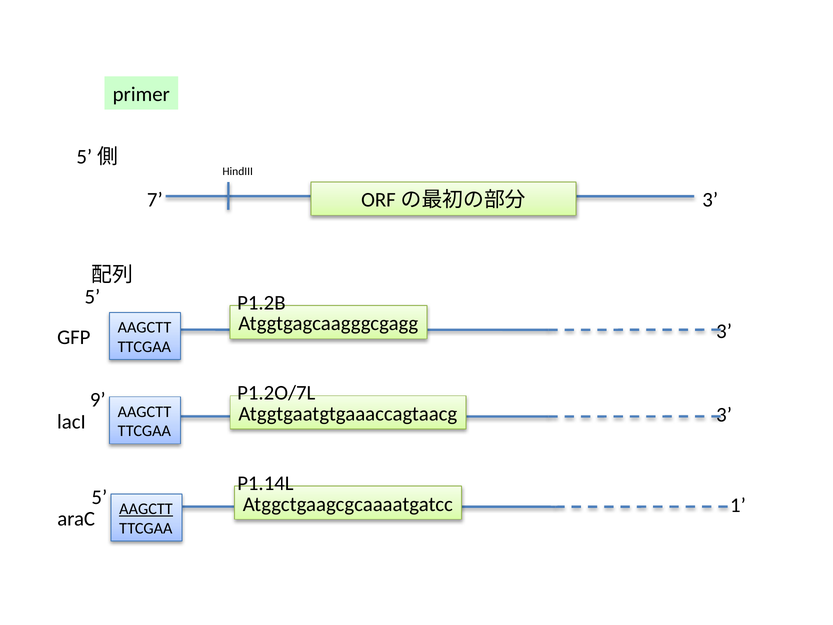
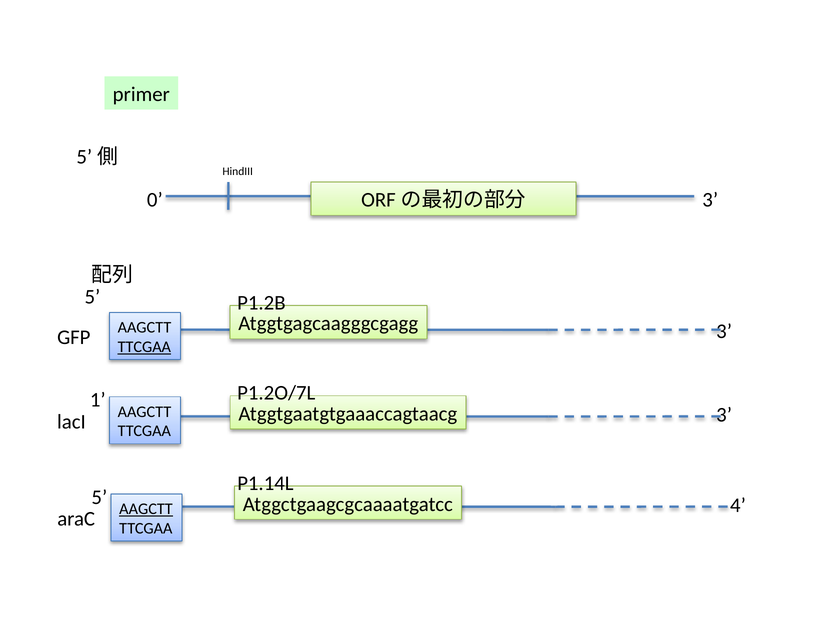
7: 7 -> 0 (155, 200)
TTCGAA underline: none -> present (144, 347)
9: 9 -> 1 (98, 400)
1: 1 -> 4 (738, 505)
